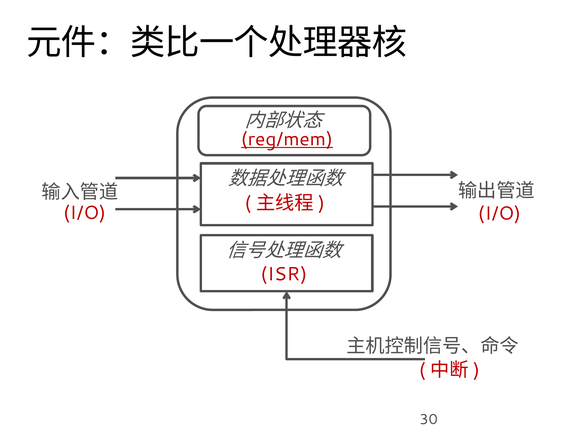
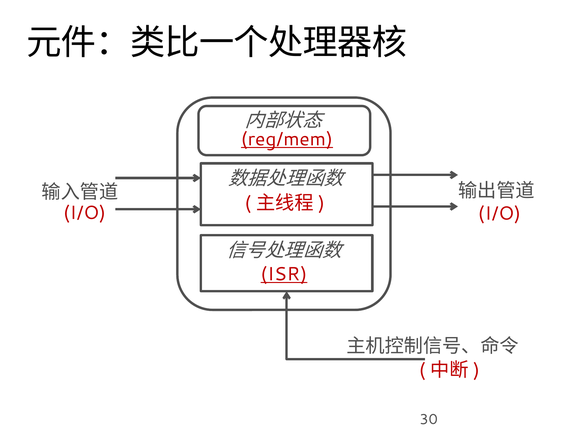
ISR underline: none -> present (284, 275)
